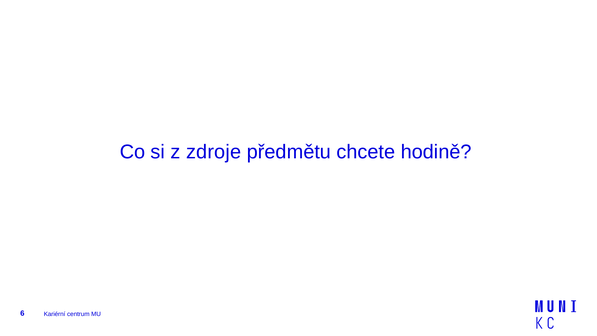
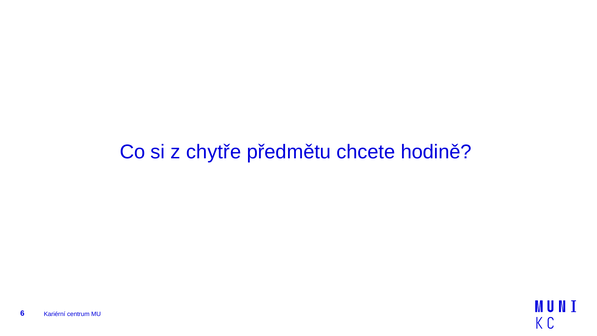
zdroje: zdroje -> chytře (214, 152)
